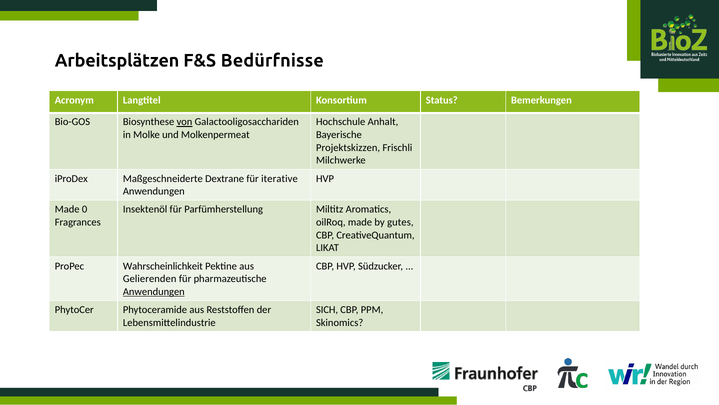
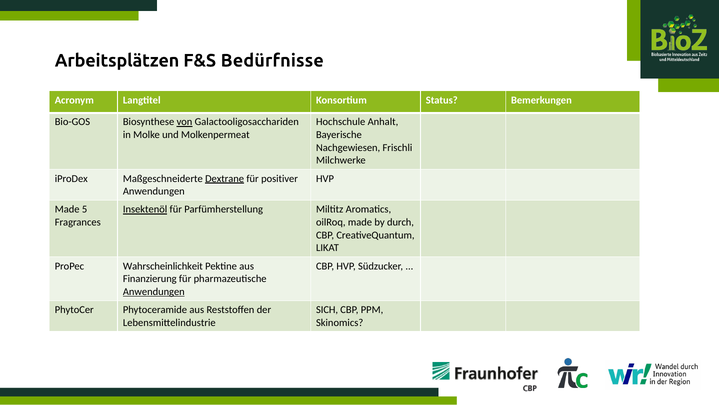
Projektskizzen: Projektskizzen -> Nachgewiesen (348, 147)
Dextrane underline: none -> present (225, 178)
iterative: iterative -> positiver (280, 178)
0: 0 -> 5 (85, 209)
Insektenöl underline: none -> present (145, 209)
gutes: gutes -> durch (400, 222)
Gelierenden: Gelierenden -> Finanzierung (150, 278)
